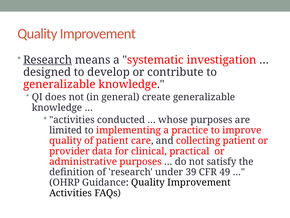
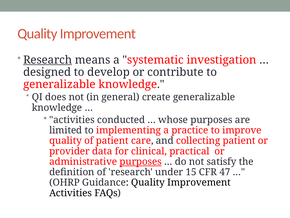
purposes underline: none -> present (141, 161)
39: 39 -> 15 (191, 172)
49: 49 -> 47 (225, 172)
